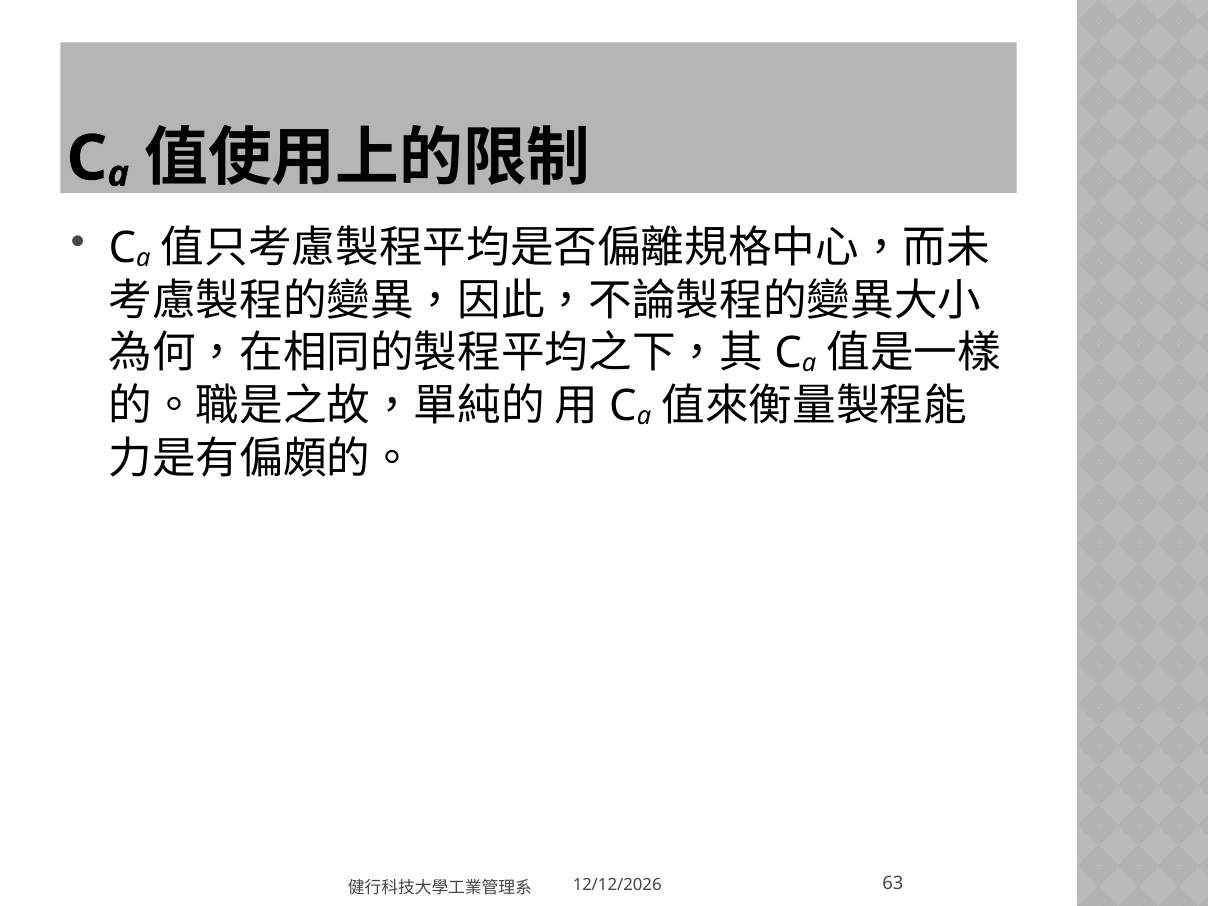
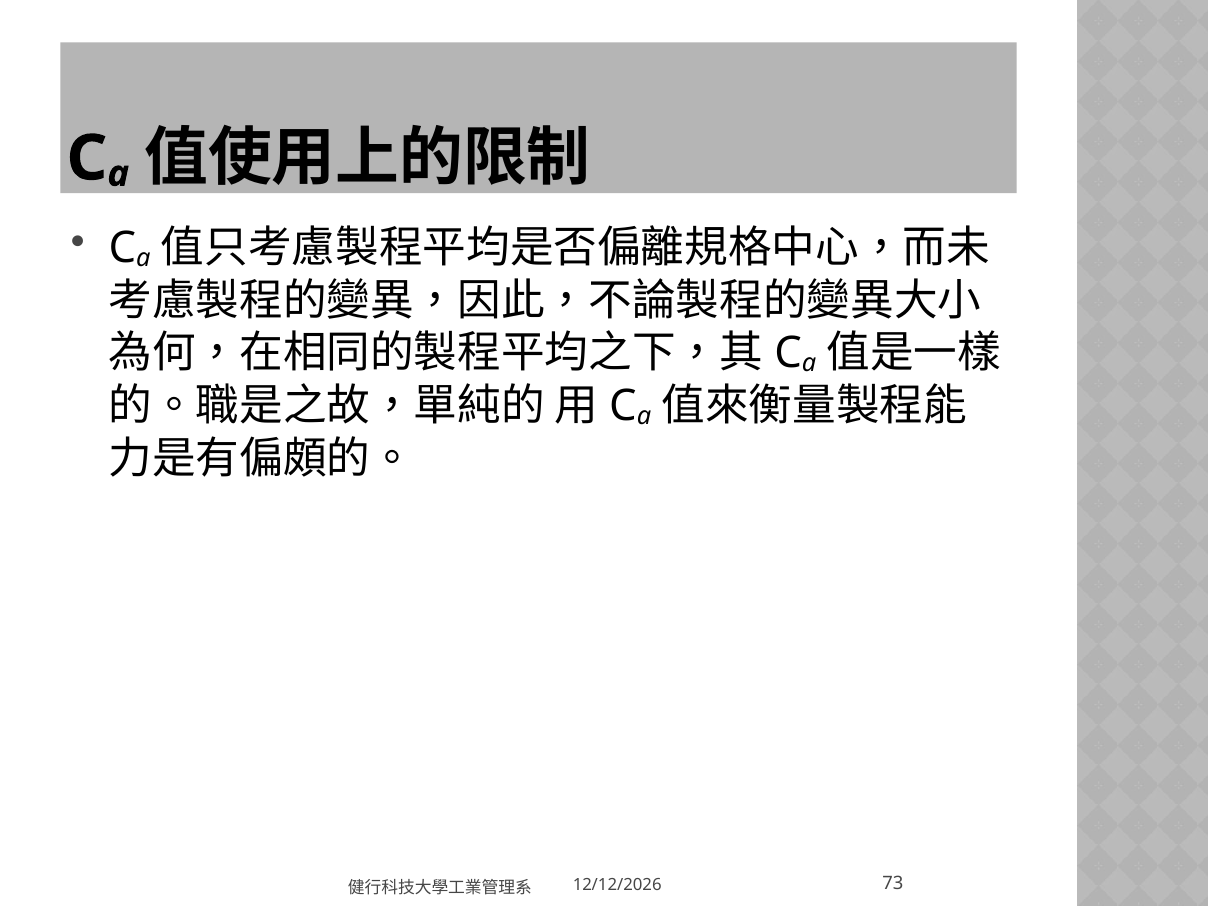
63: 63 -> 73 (893, 884)
